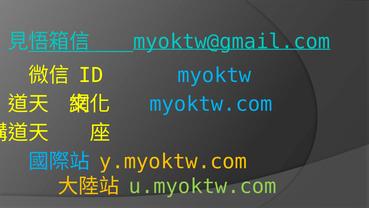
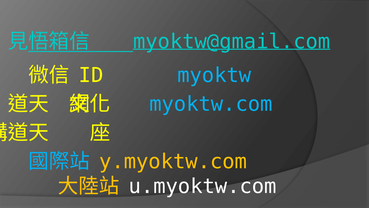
u.myoktw.com colour: light green -> white (203, 186)
